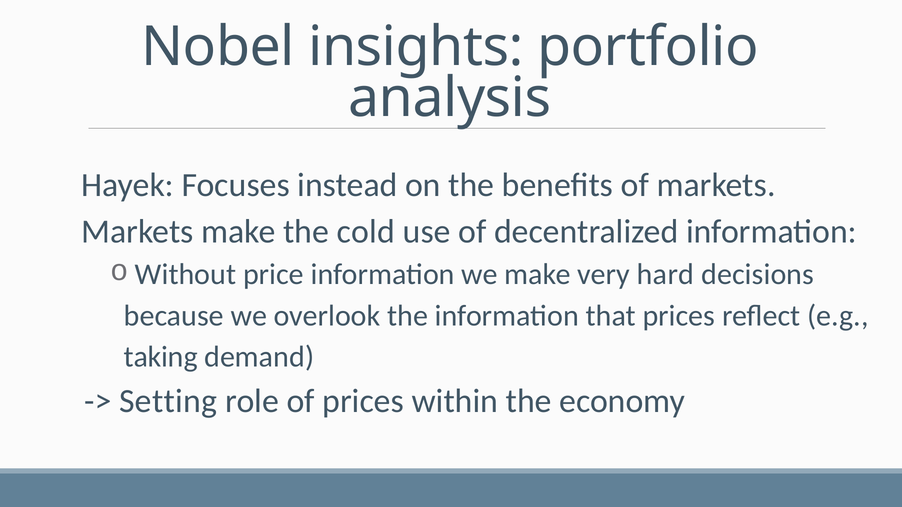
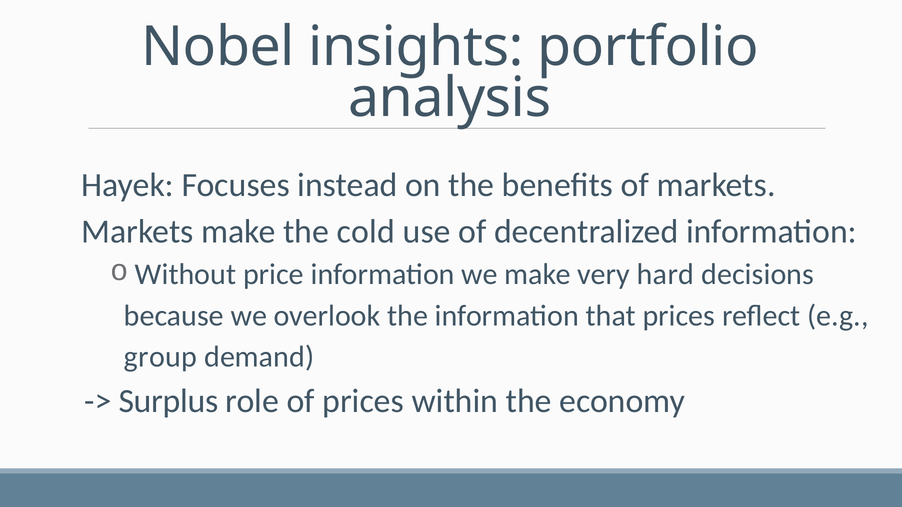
taking: taking -> group (160, 357)
Setting: Setting -> Surplus (169, 401)
